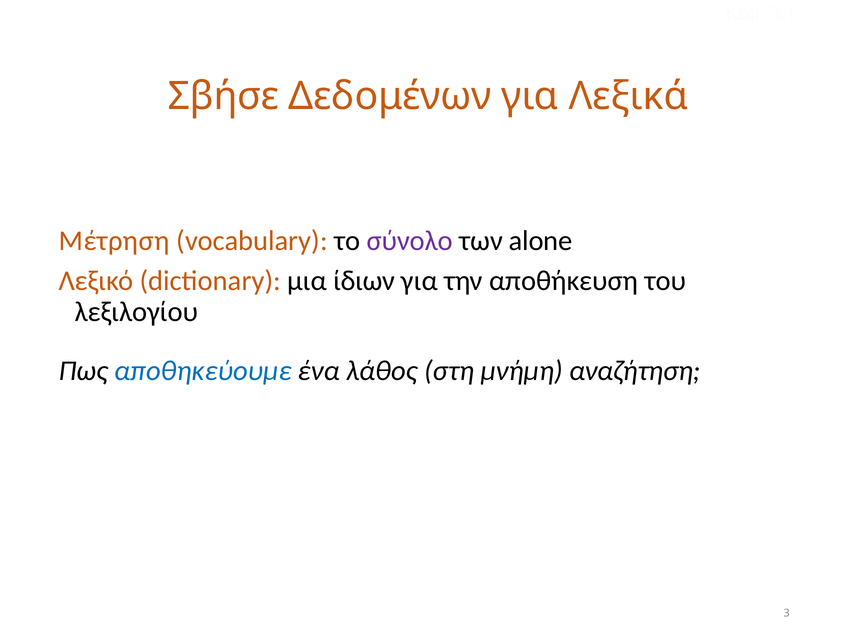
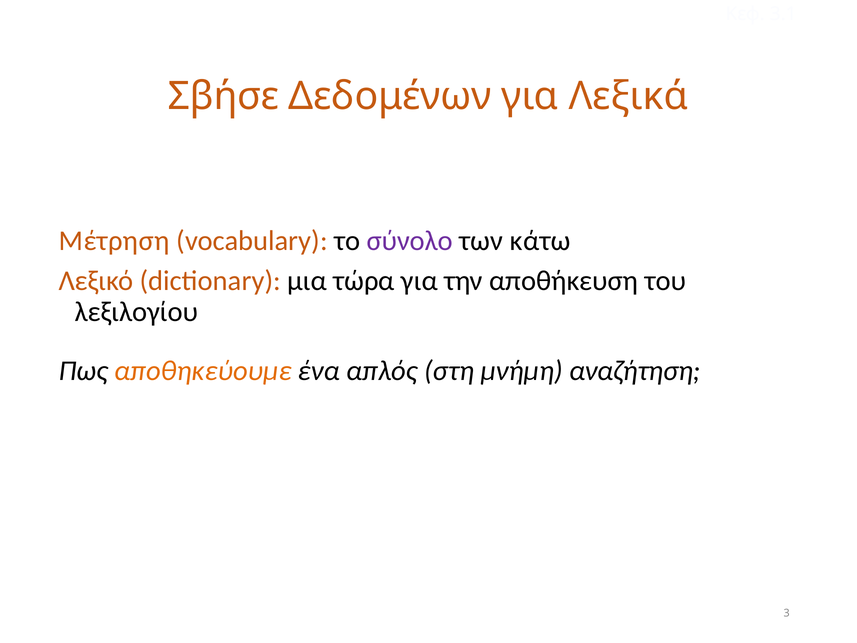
alone: alone -> κάτω (540, 241)
ίδιων: ίδιων -> τώρα (364, 281)
αποθηκεύουμε colour: blue -> orange (203, 371)
λάθος: λάθος -> απλός (382, 371)
